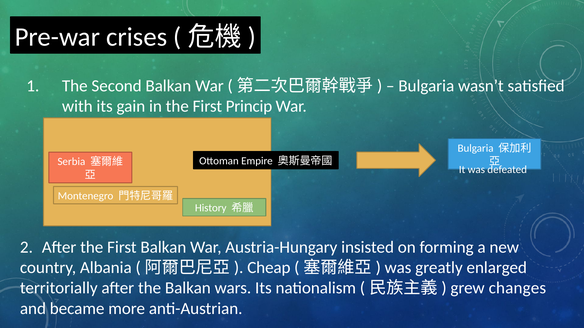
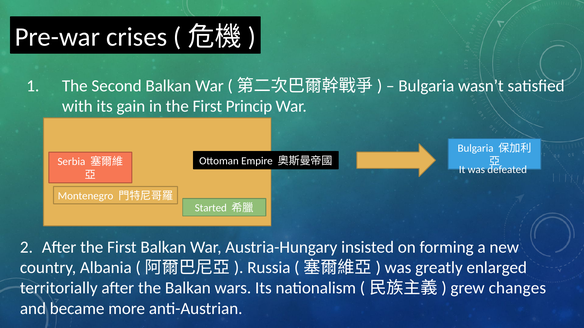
History: History -> Started (211, 208)
Cheap: Cheap -> Russia (269, 268)
